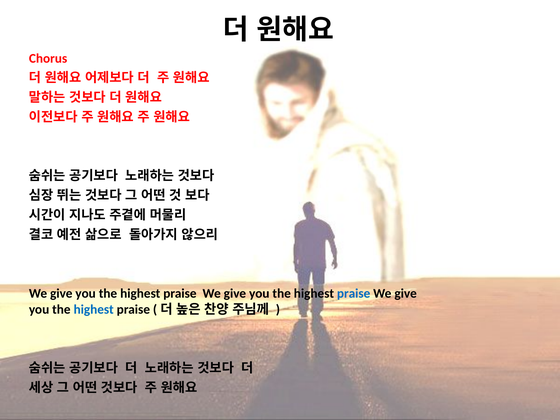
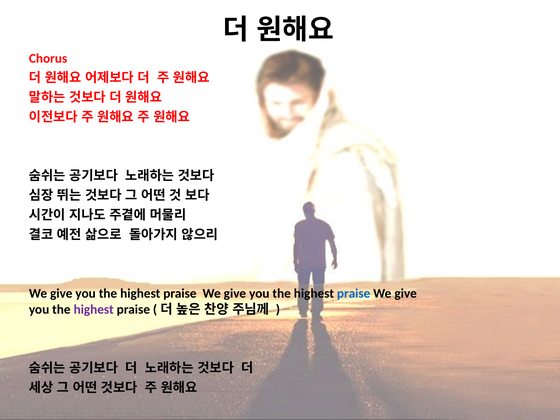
highest colour: blue -> purple (94, 309)
